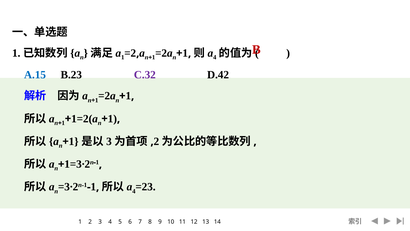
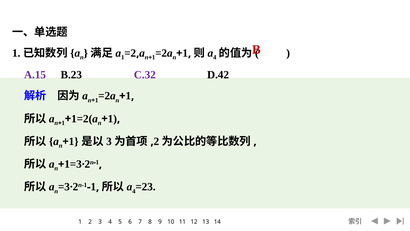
A.15 colour: blue -> purple (35, 75)
